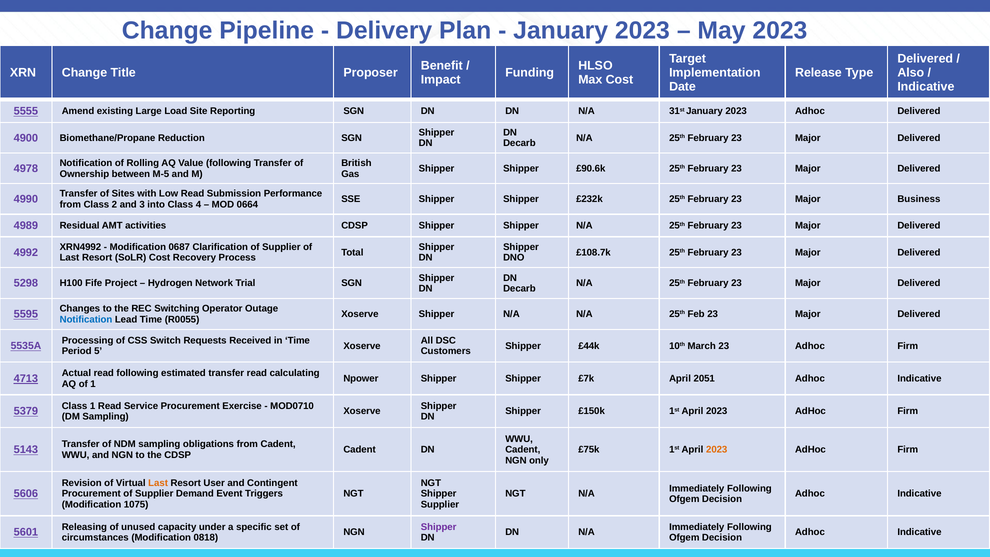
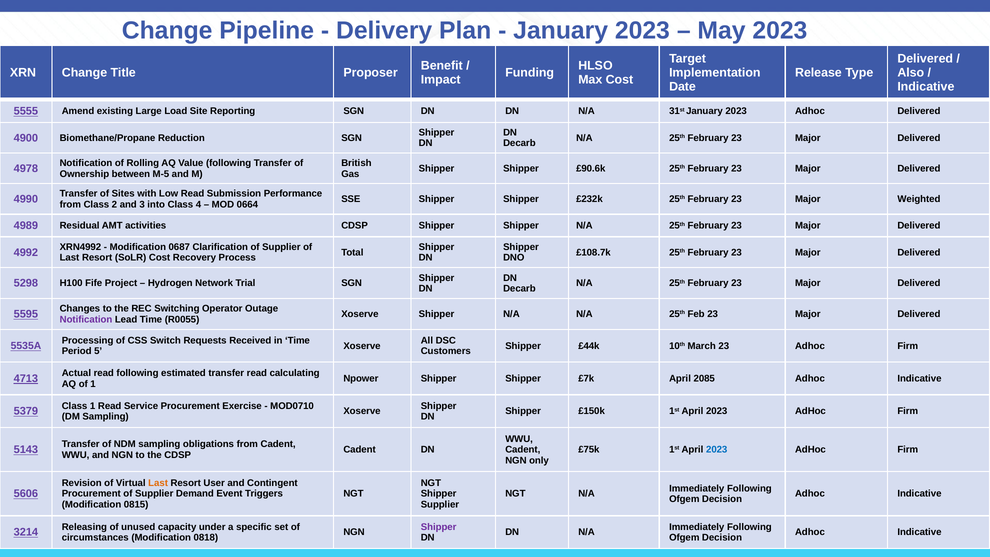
Business: Business -> Weighted (919, 199)
Notification colour: blue -> purple (86, 319)
2051: 2051 -> 2085 (704, 379)
2023 colour: orange -> blue (717, 450)
1075: 1075 -> 0815 (136, 504)
5601: 5601 -> 3214 (26, 532)
